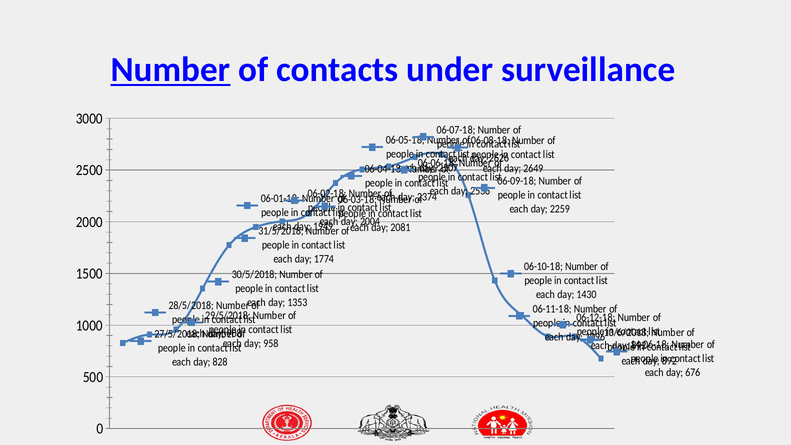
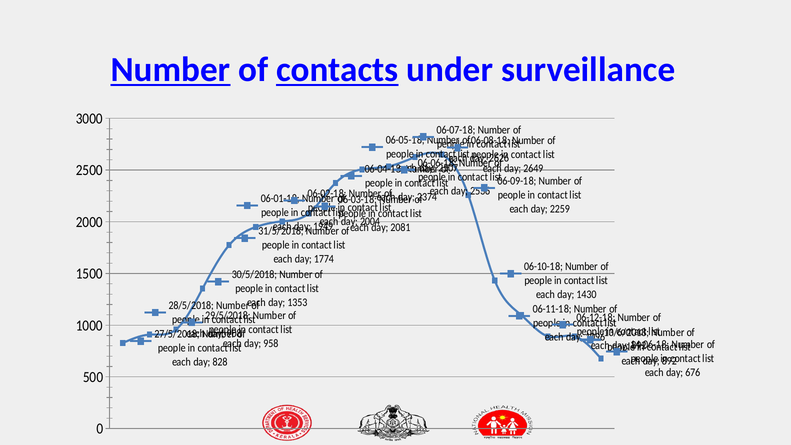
contacts underline: none -> present (337, 70)
